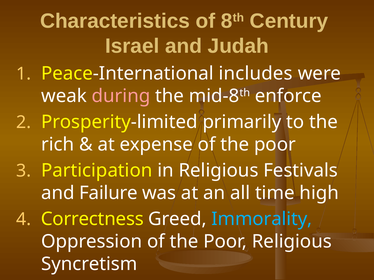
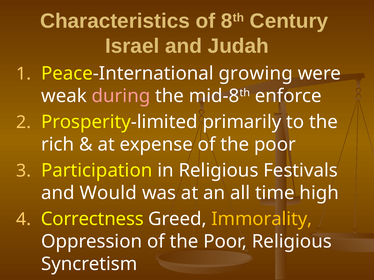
includes: includes -> growing (256, 74)
Failure: Failure -> Would (108, 193)
Immorality colour: light blue -> yellow (262, 219)
